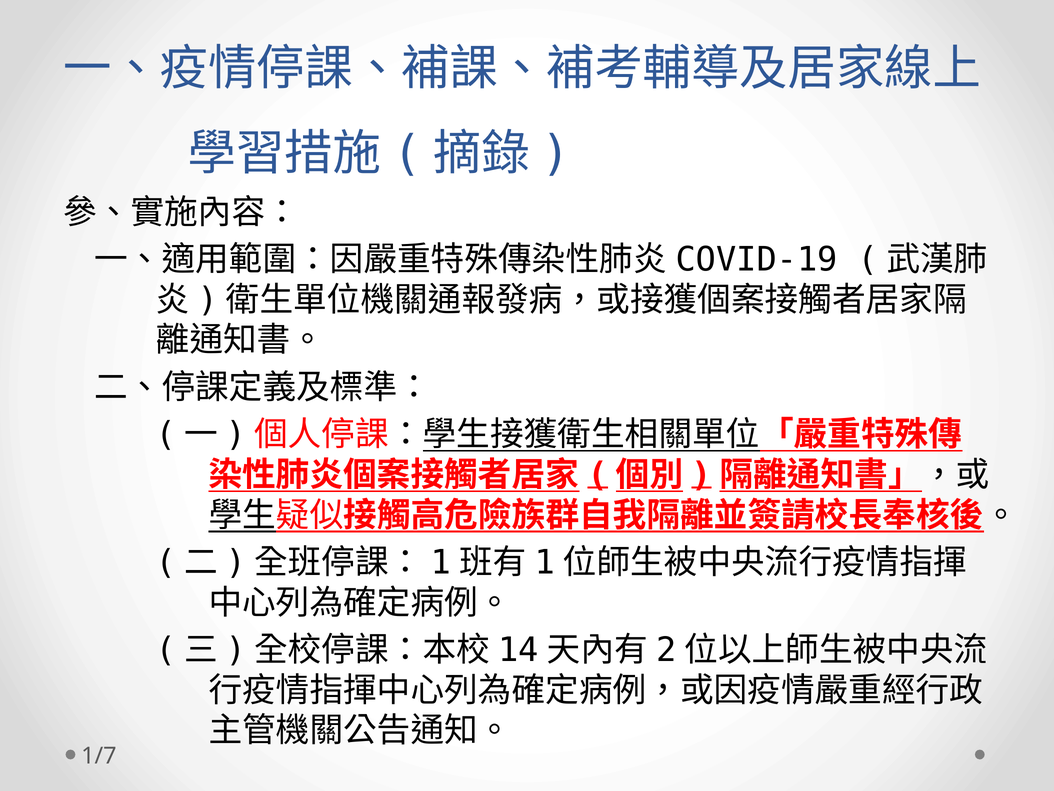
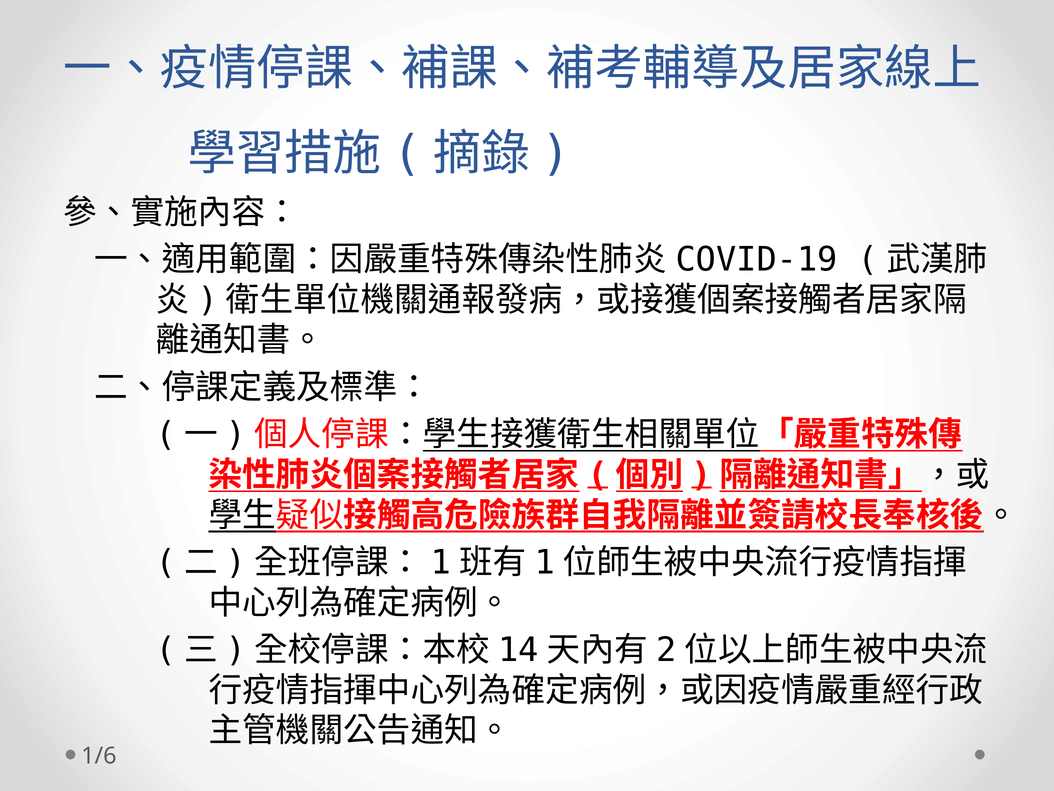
1/7: 1/7 -> 1/6 (99, 755)
